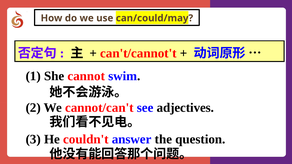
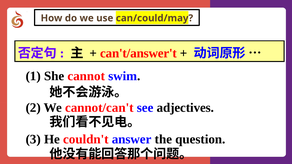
can't/cannot't: can't/cannot't -> can't/answer't (138, 53)
